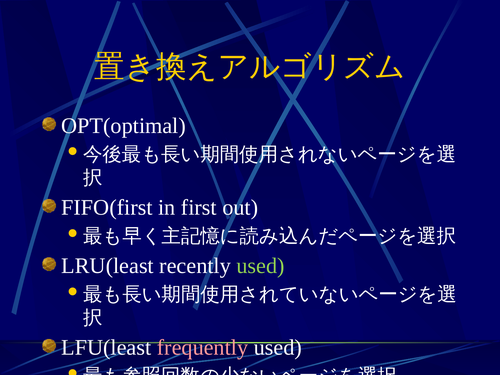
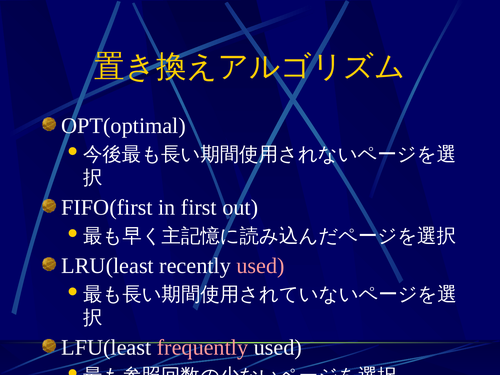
used colour: light green -> pink (261, 266)
